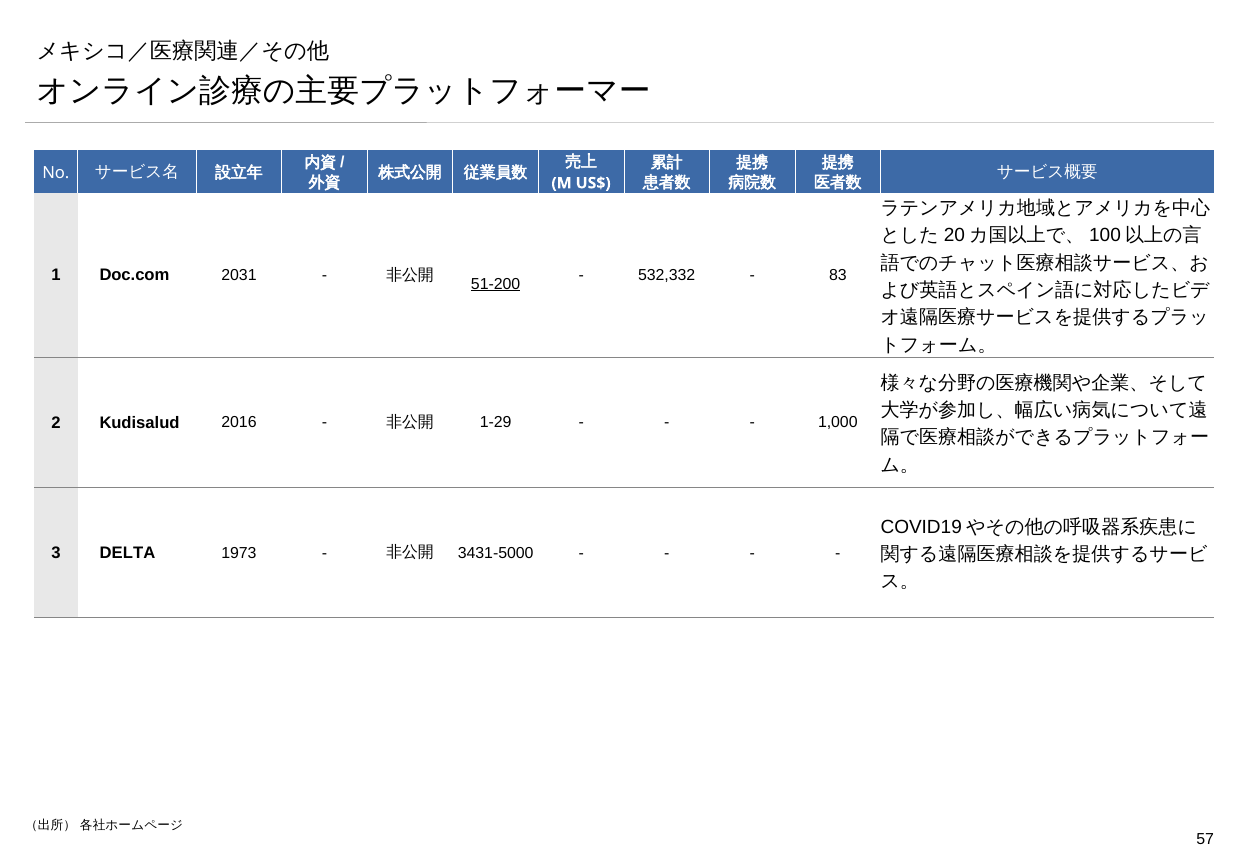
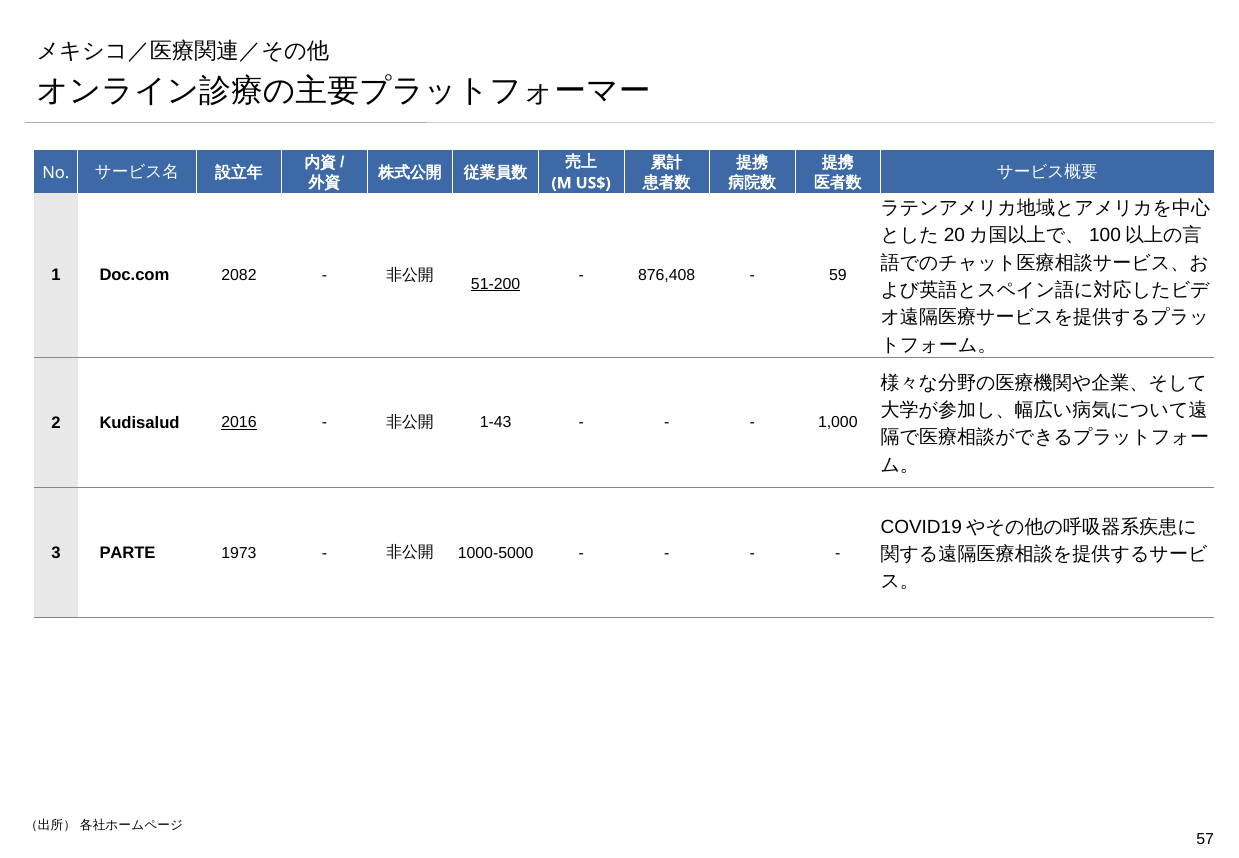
2031: 2031 -> 2082 (239, 275)
532,332: 532,332 -> 876,408 (667, 275)
83: 83 -> 59 (838, 275)
2016 underline: none -> present (239, 422)
1-29: 1-29 -> 1-43 (496, 422)
DELTA: DELTA -> PARTE (127, 553)
3431-5000: 3431-5000 -> 1000-5000 (496, 553)
